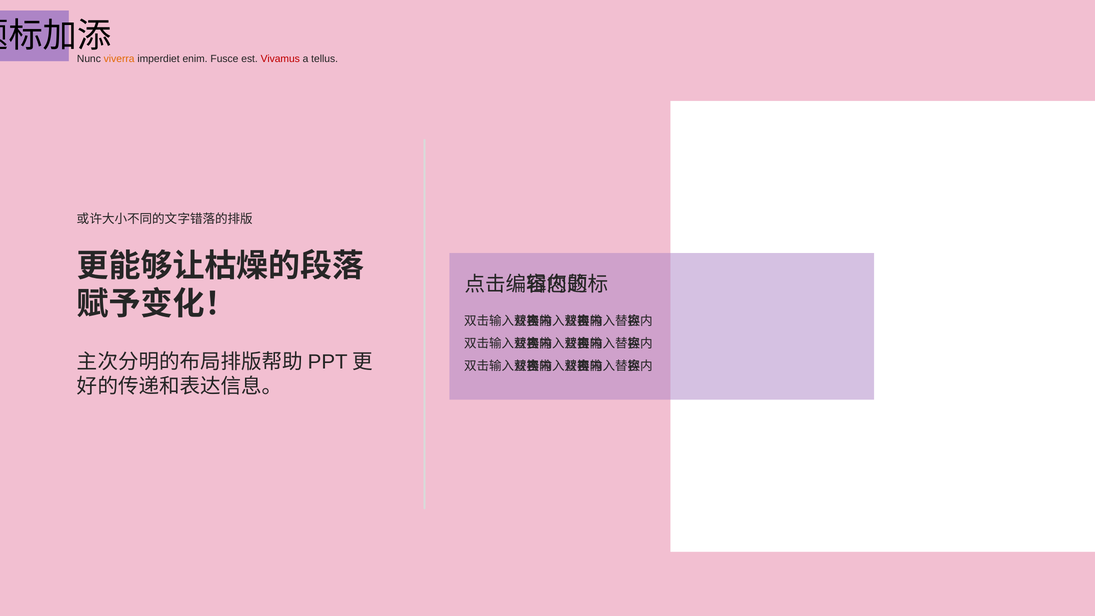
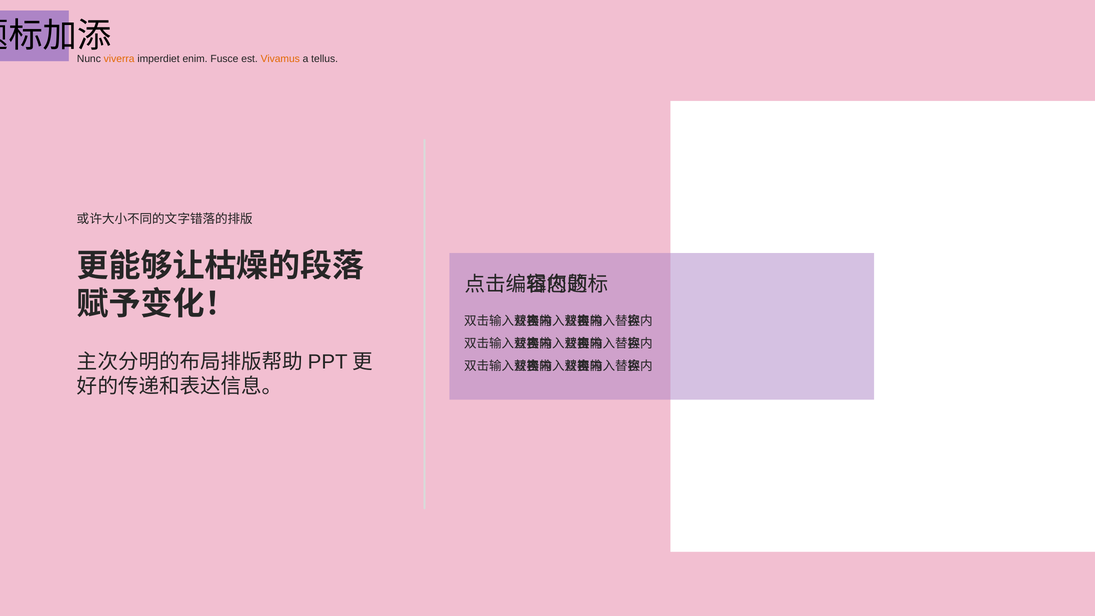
Vivamus colour: red -> orange (280, 59)
